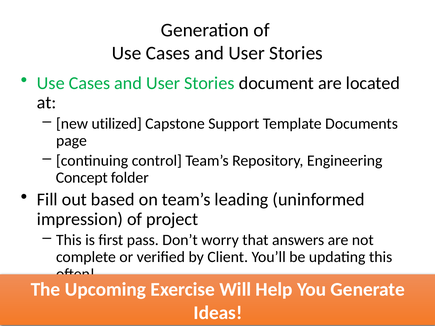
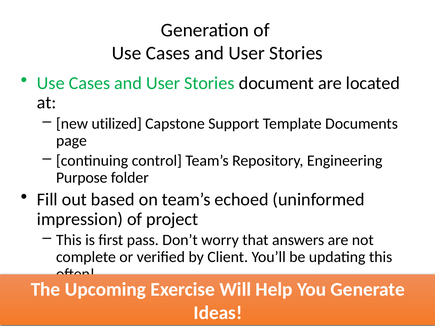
Concept: Concept -> Purpose (82, 178)
leading: leading -> echoed (242, 200)
